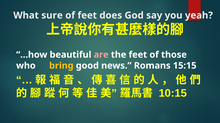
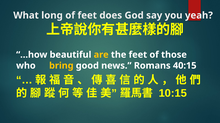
sure: sure -> long (52, 15)
are colour: pink -> yellow (101, 55)
15:15: 15:15 -> 40:15 (185, 66)
